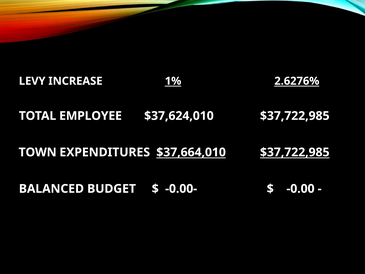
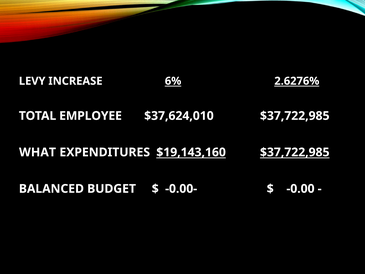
1%: 1% -> 6% (173, 81)
TOWN: TOWN -> WHAT (37, 152)
$37,664,010: $37,664,010 -> $19,143,160 (191, 152)
